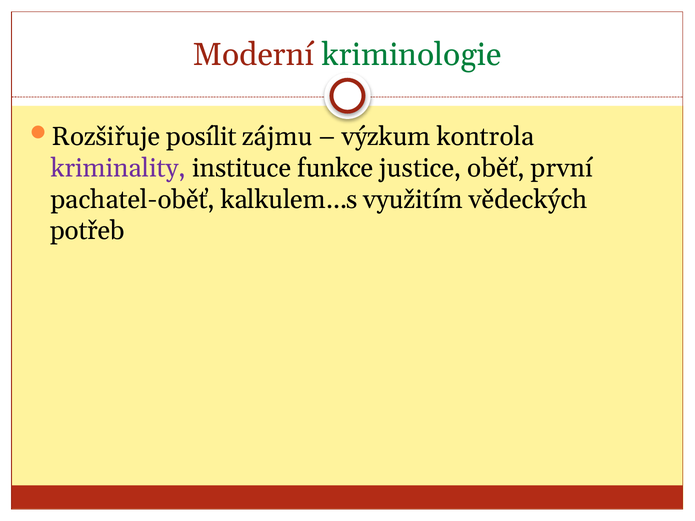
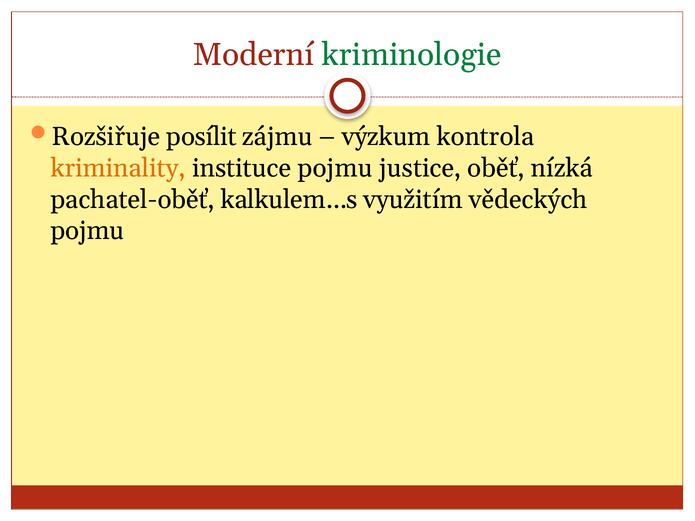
kriminality colour: purple -> orange (118, 168)
instituce funkce: funkce -> pojmu (335, 168)
první: první -> nízká (562, 168)
potřeb: potřeb -> pojmu (87, 231)
